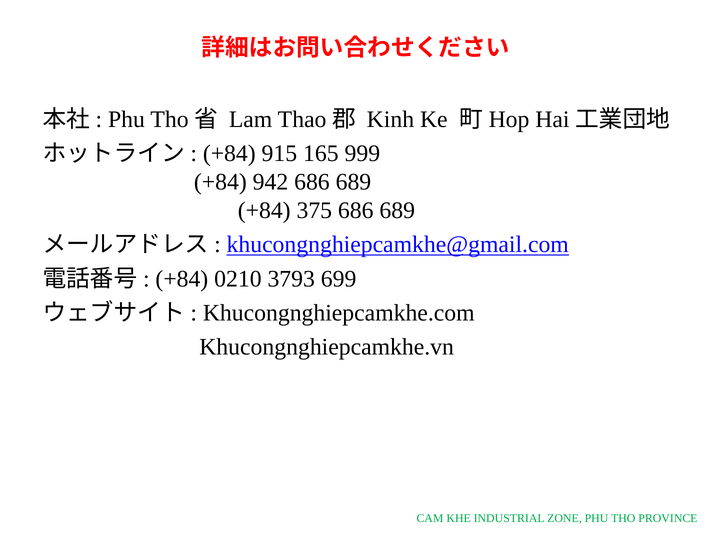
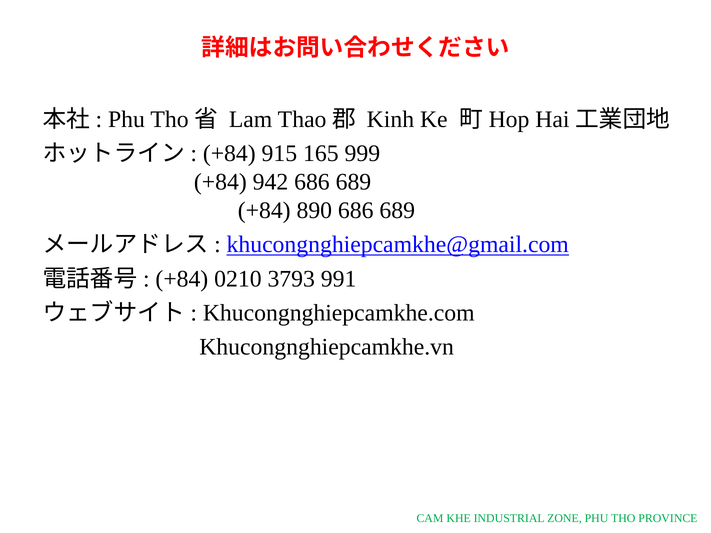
375: 375 -> 890 (314, 211)
699: 699 -> 991 (339, 279)
